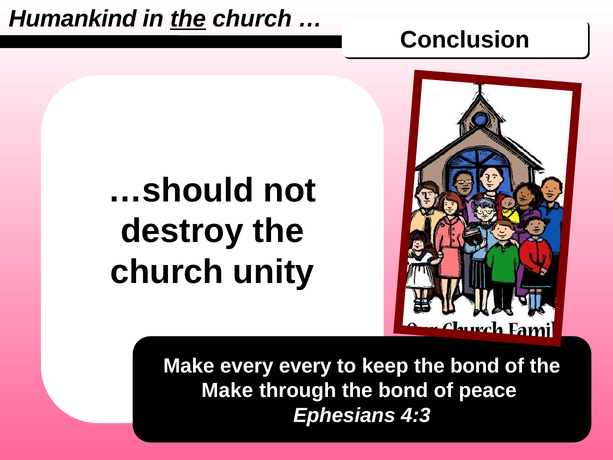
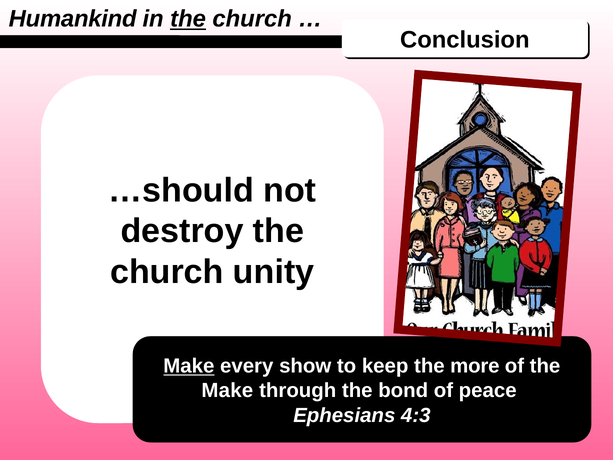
Make underline: none -> present (189, 366)
every every: every -> show (305, 366)
keep the bond: bond -> more (475, 366)
